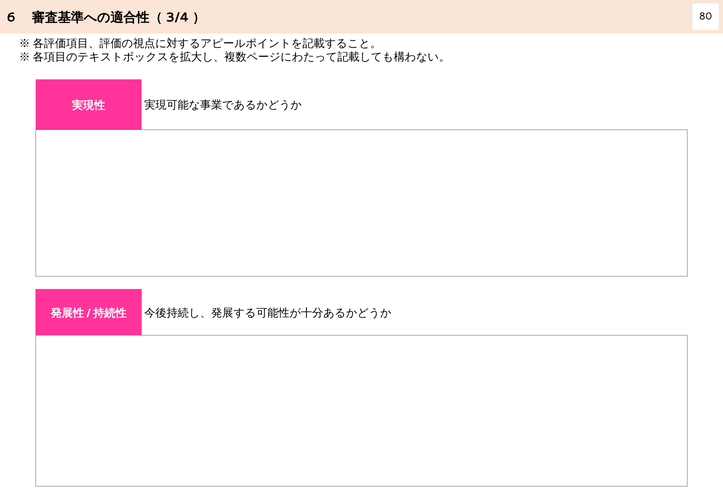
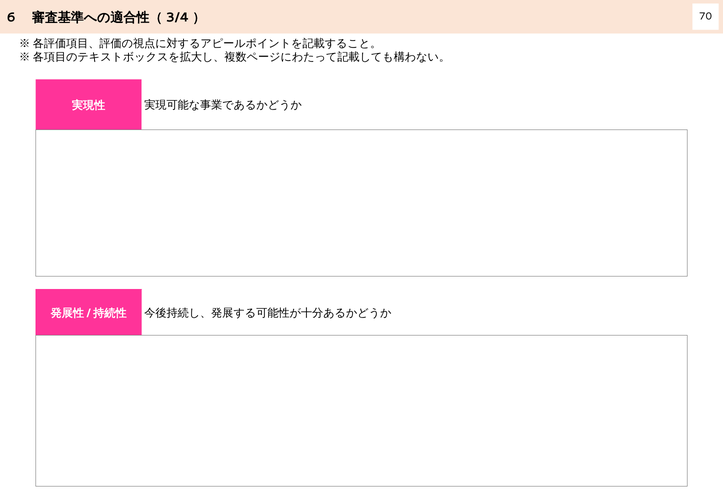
80: 80 -> 70 (706, 16)
